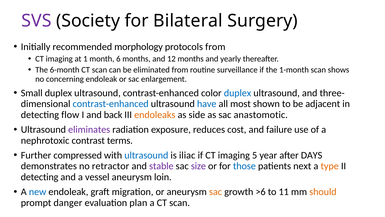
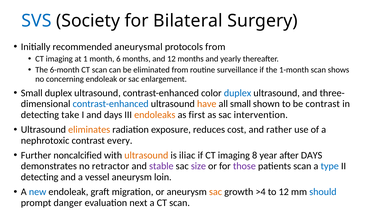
SVS colour: purple -> blue (36, 21)
morphology: morphology -> aneurysmal (138, 47)
have colour: blue -> orange (207, 104)
all most: most -> small (241, 104)
be adjacent: adjacent -> contrast (323, 104)
flow: flow -> take (70, 115)
and back: back -> days (113, 115)
side: side -> first (197, 115)
anastomotic: anastomotic -> intervention (261, 115)
eliminates colour: purple -> orange (89, 129)
failure: failure -> rather (279, 129)
terms: terms -> every (120, 140)
compressed: compressed -> noncalcified (78, 155)
ultrasound colour: blue -> orange (146, 155)
5: 5 -> 8 (255, 155)
those colour: blue -> purple (244, 166)
patients next: next -> scan (302, 166)
type colour: orange -> blue (330, 166)
>6: >6 -> >4 (261, 191)
to 11: 11 -> 12 (284, 191)
should colour: orange -> blue (323, 191)
plan: plan -> next (138, 202)
